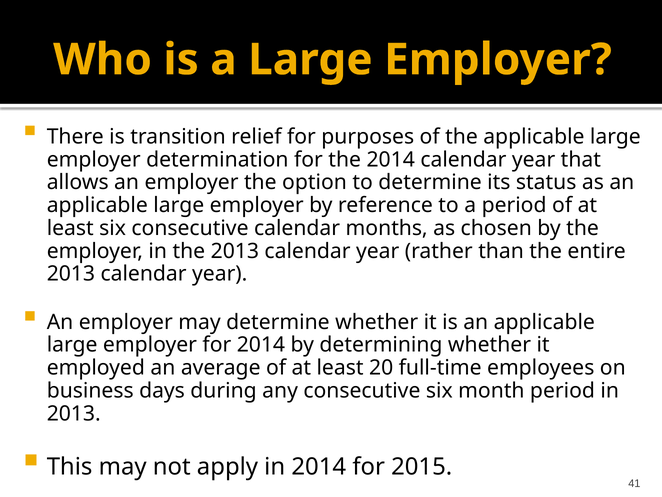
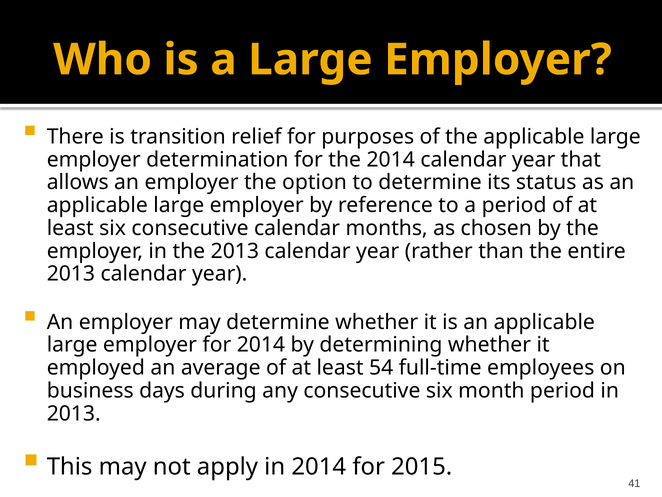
20: 20 -> 54 (381, 367)
